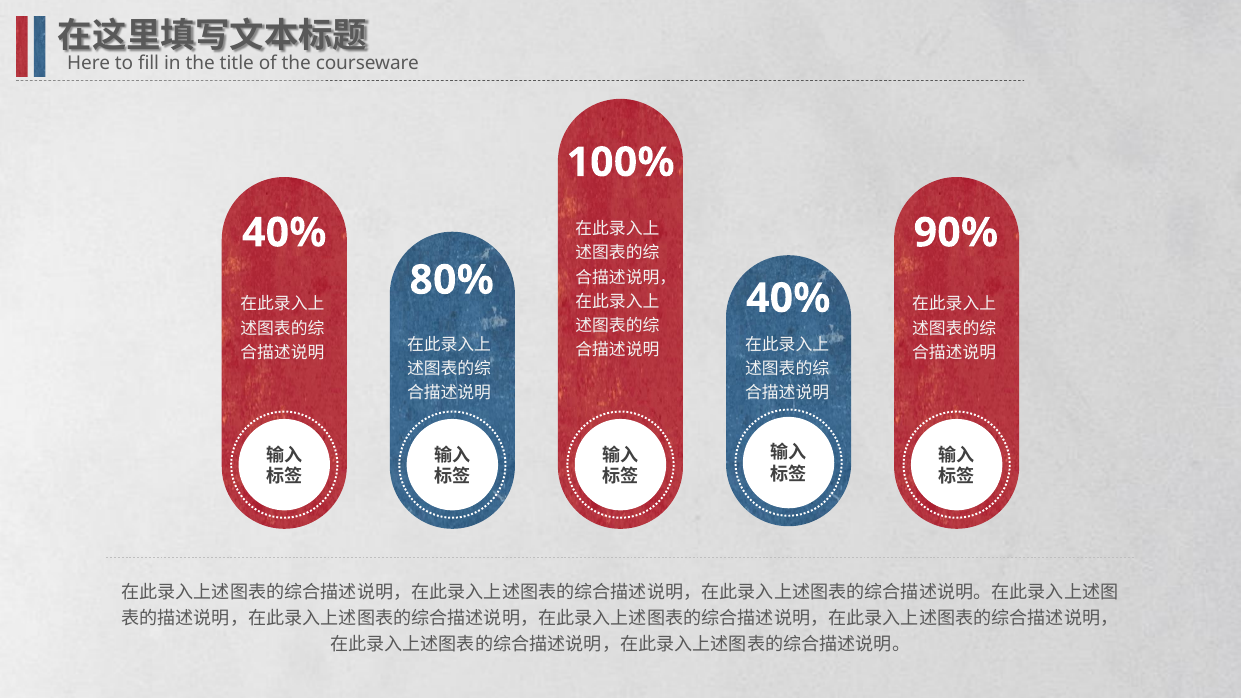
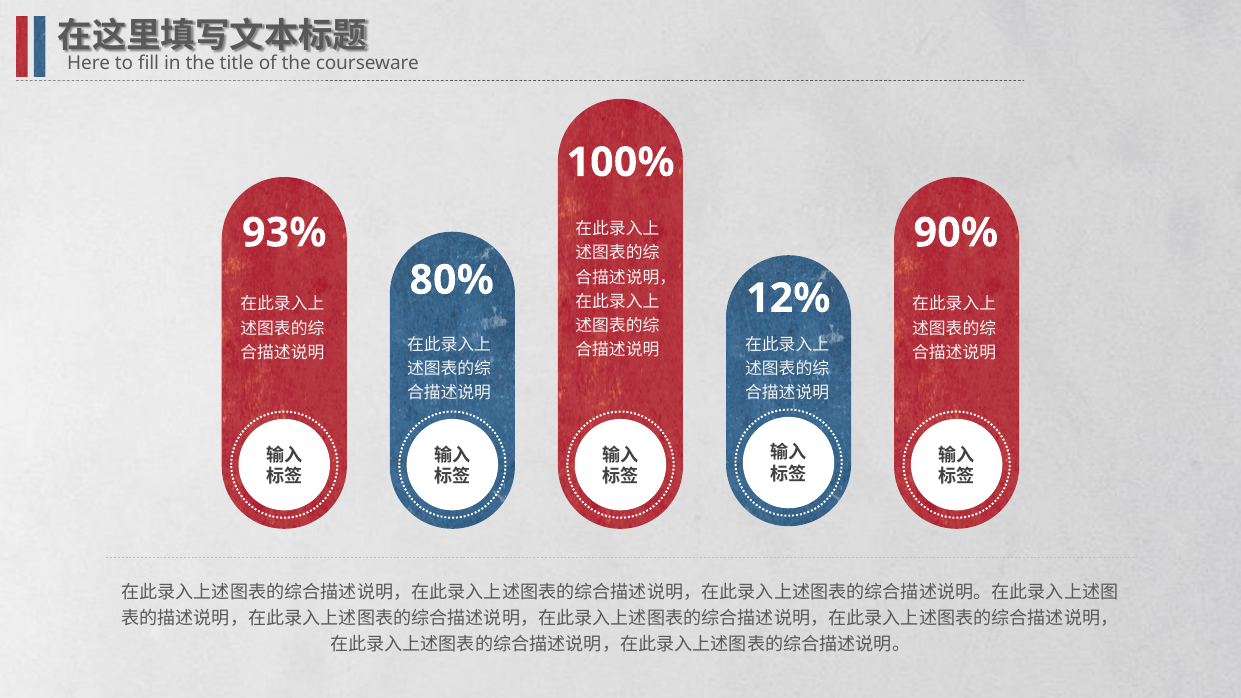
40%: 40% -> 93% (284, 233)
40%: 40% -> 12% (788, 298)
